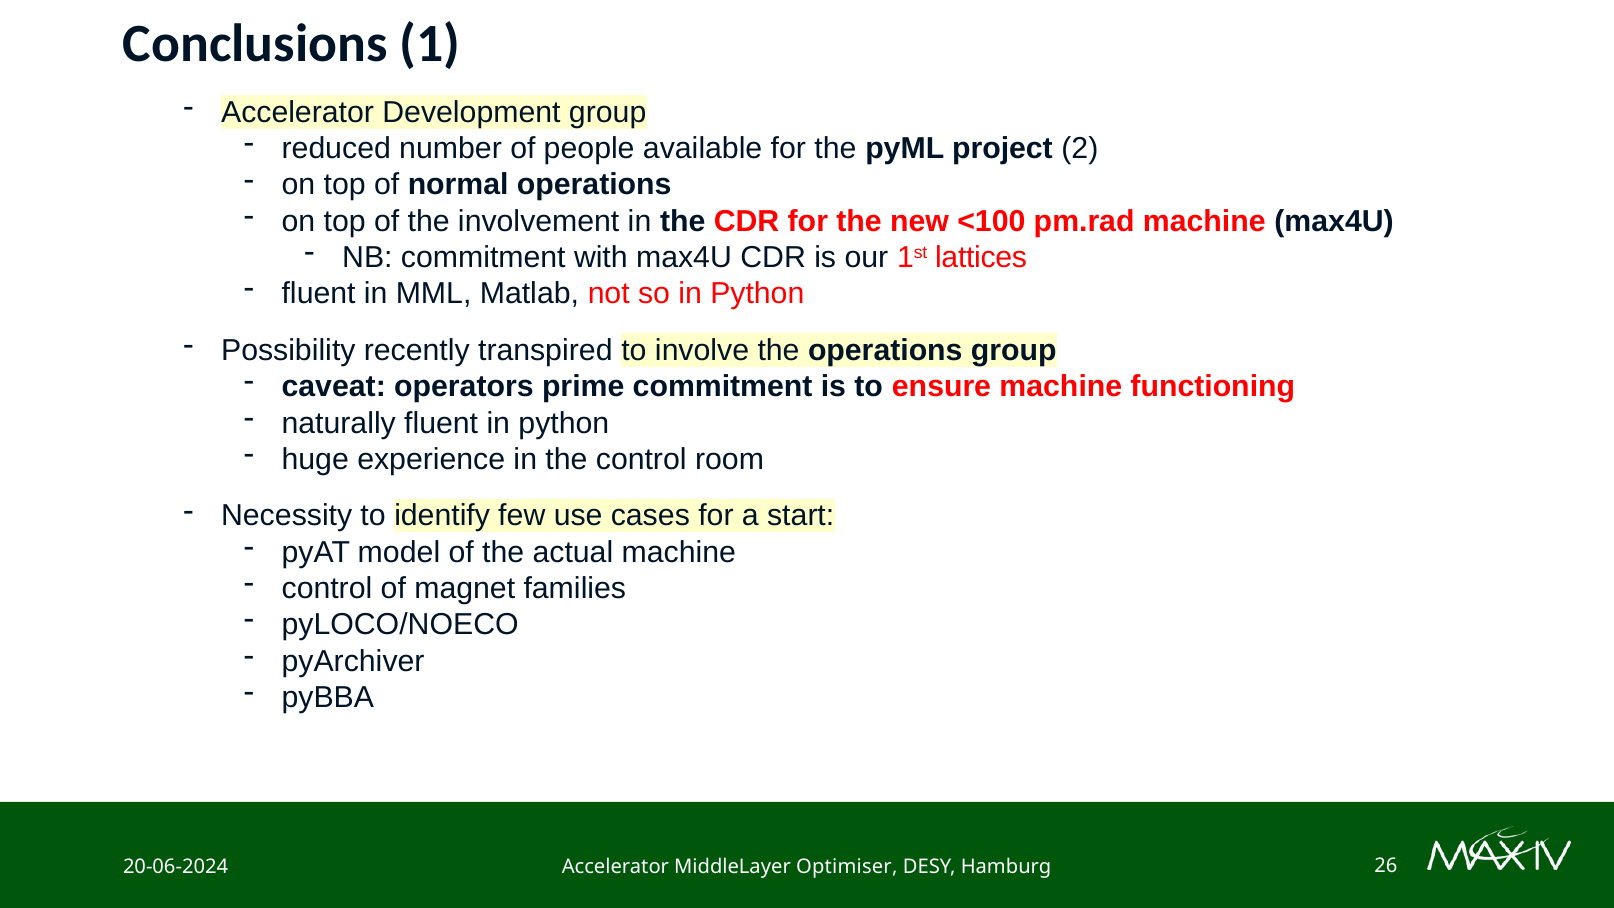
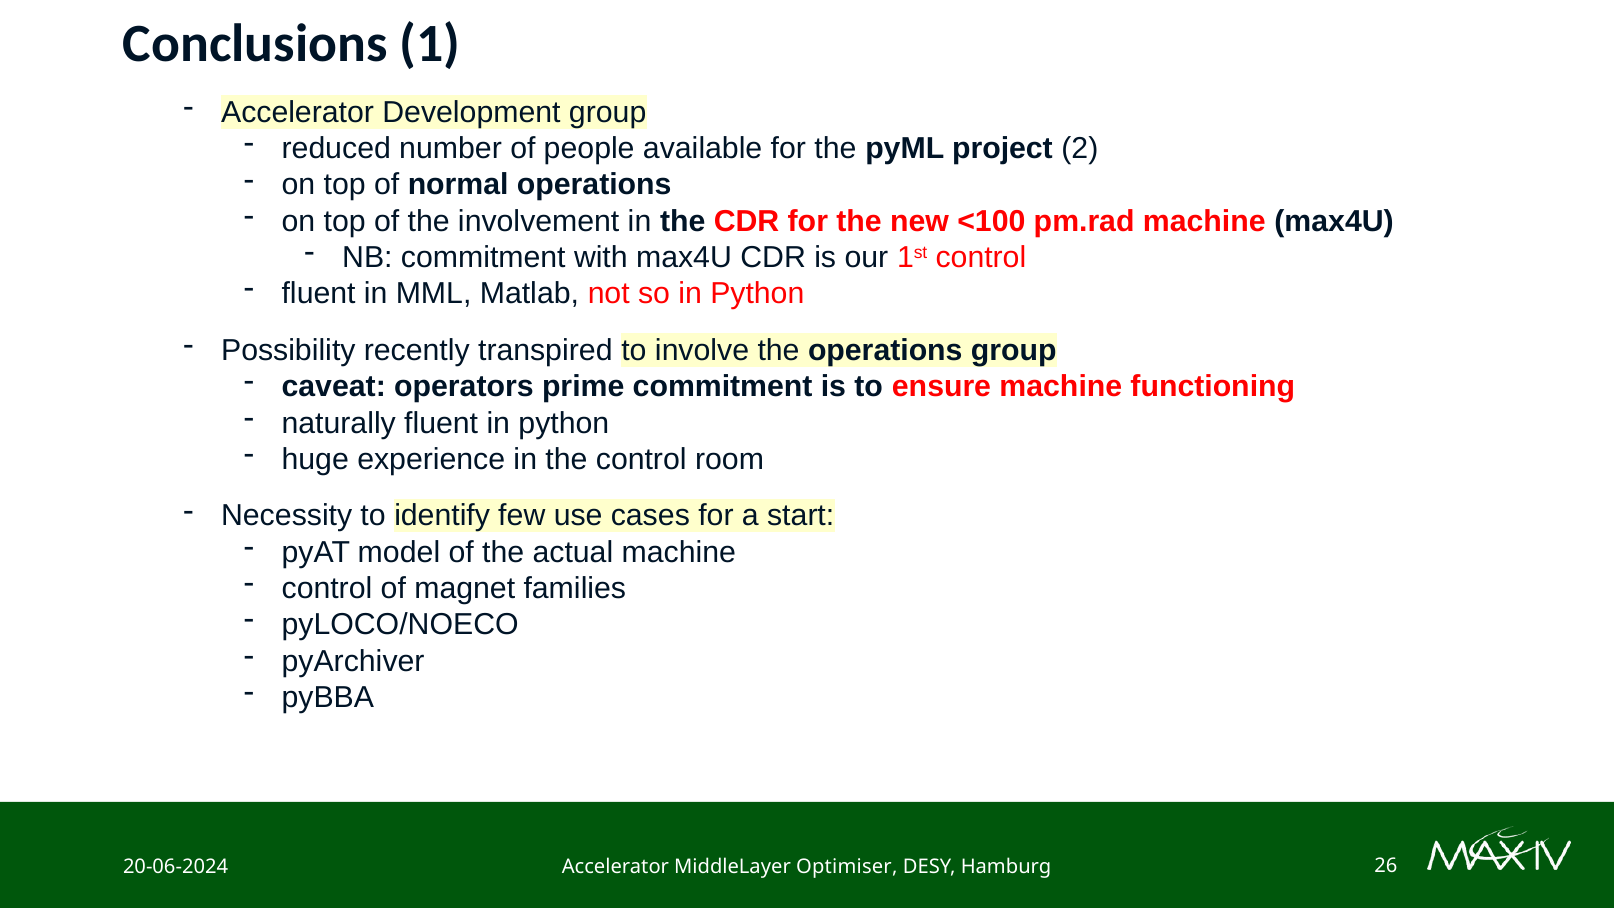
1st lattices: lattices -> control (981, 258)
